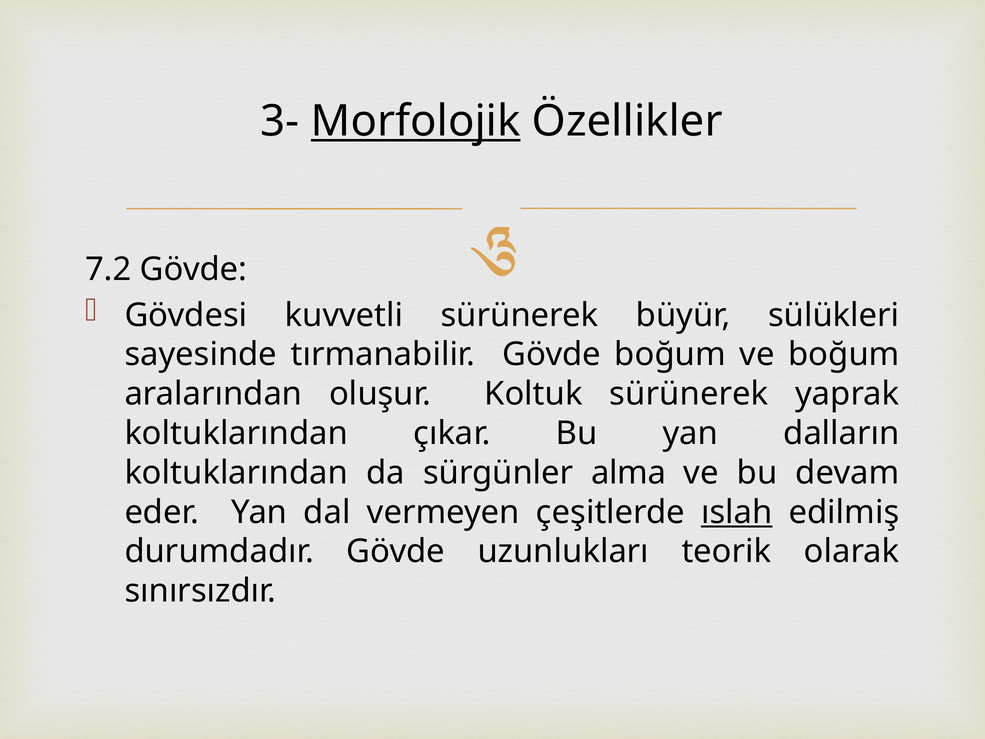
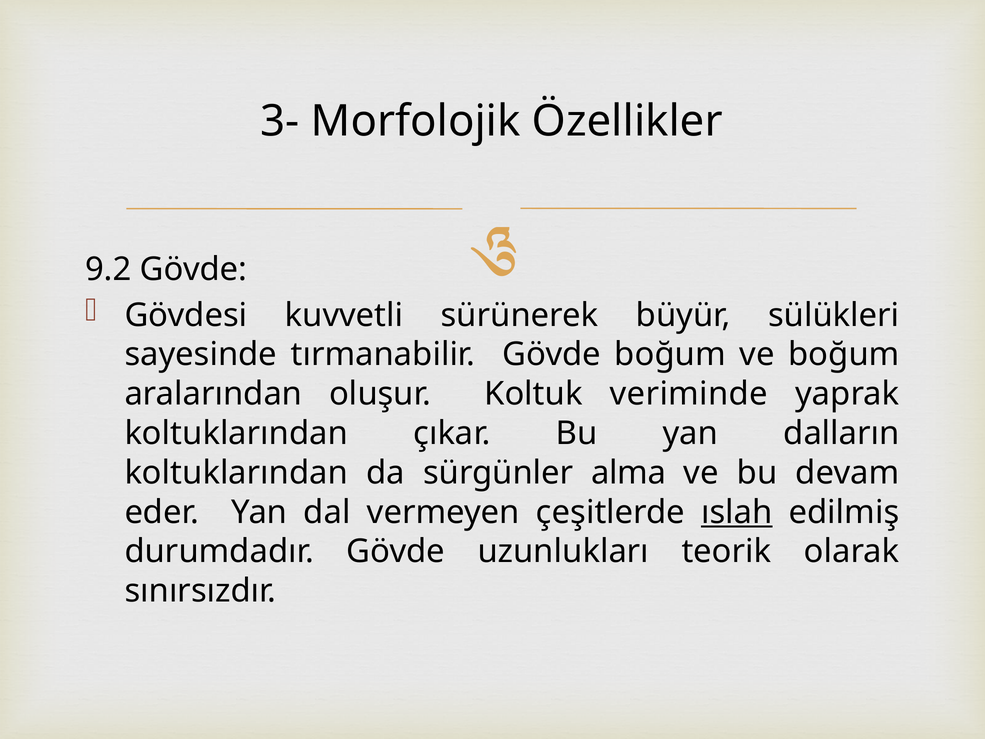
Morfolojik underline: present -> none (416, 121)
7.2: 7.2 -> 9.2 (108, 269)
Koltuk sürünerek: sürünerek -> veriminde (689, 394)
